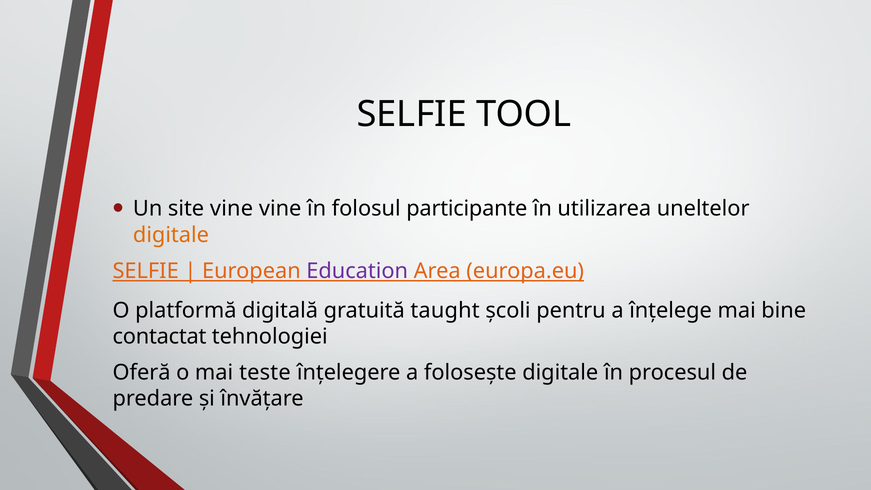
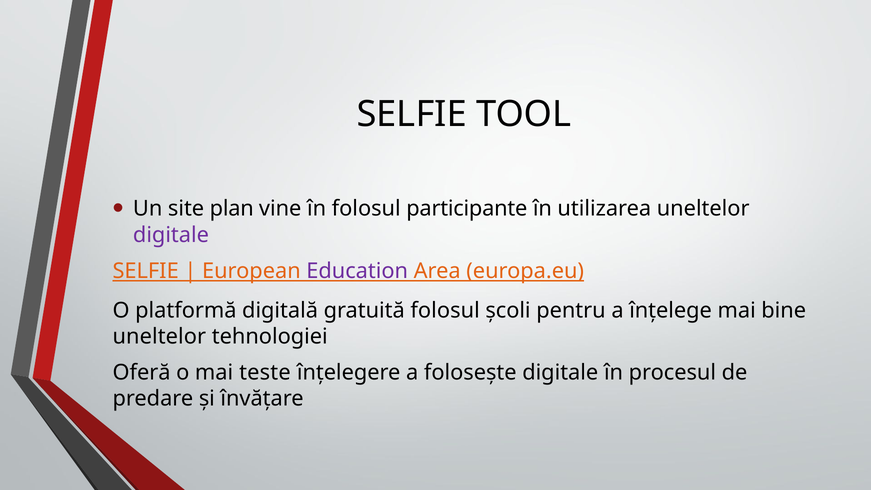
site vine: vine -> plan (232, 209)
digitale colour: orange -> purple (171, 235)
gratuită taught: taught -> folosul (445, 310)
contactat: contactat -> uneltelor (159, 336)
